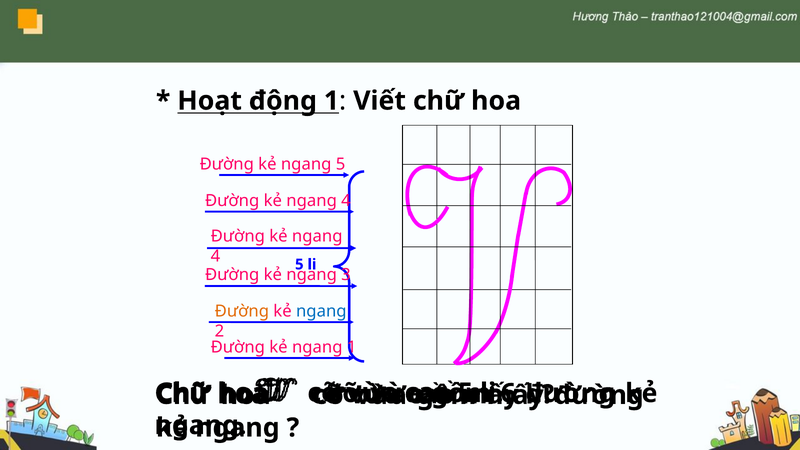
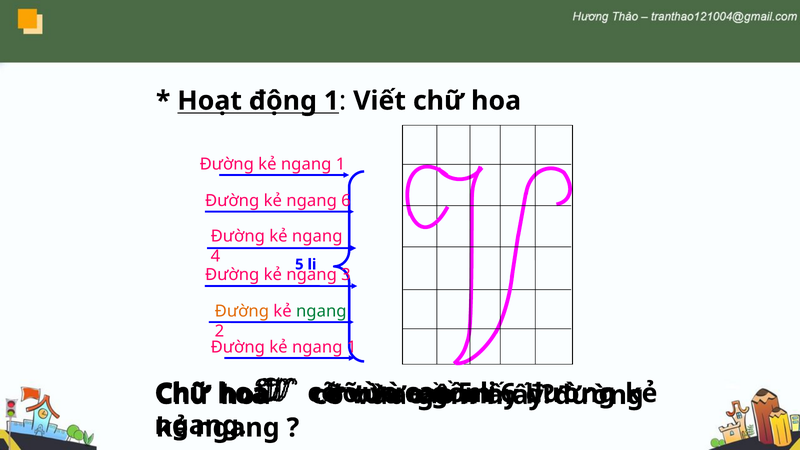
5: 5 -> 1 (341, 164)
4: 4 -> 6 (346, 201)
ngang colour: blue -> green (321, 311)
